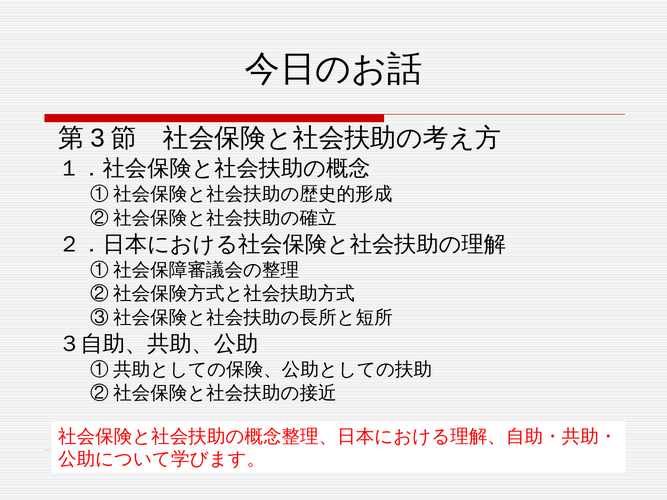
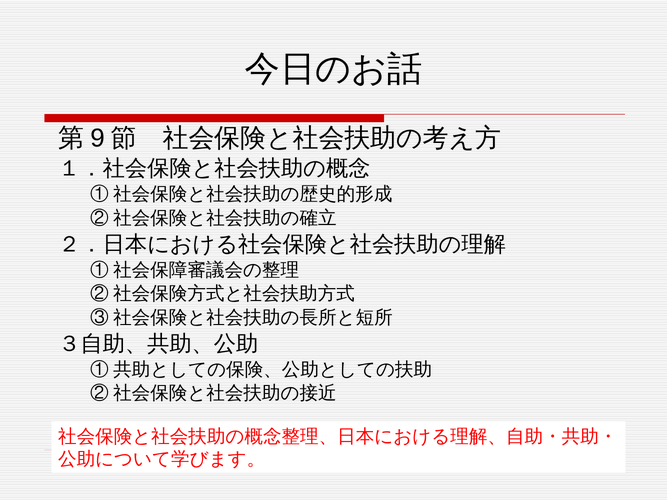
3: 3 -> 9 (98, 138)
